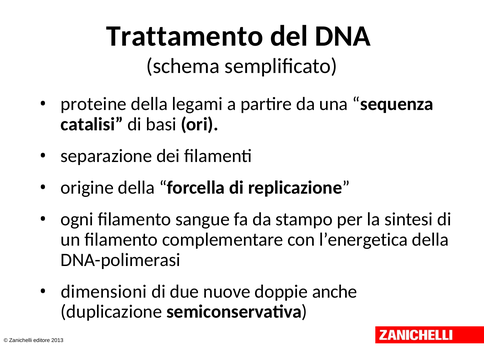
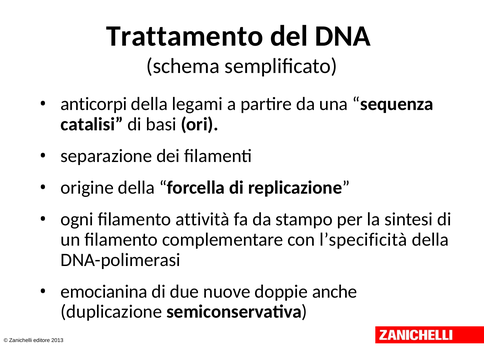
proteine: proteine -> anticorpi (94, 104)
sangue: sangue -> attività (203, 219)
l’energetica: l’energetica -> l’specificità (363, 240)
dimensioni: dimensioni -> emocianina (104, 291)
